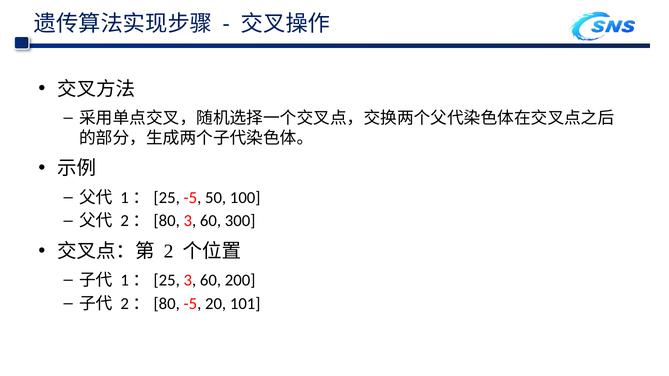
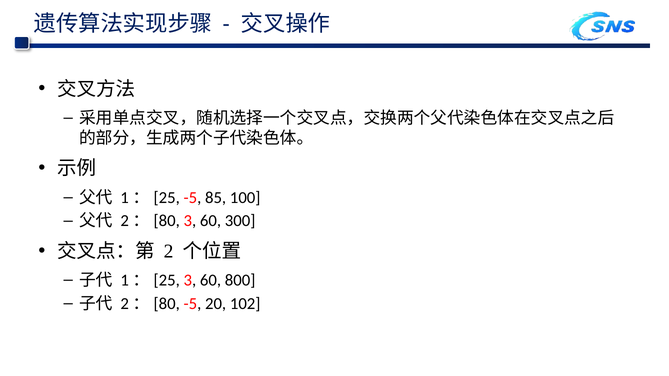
50: 50 -> 85 (216, 198)
200: 200 -> 800 (240, 280)
101: 101 -> 102 (245, 304)
